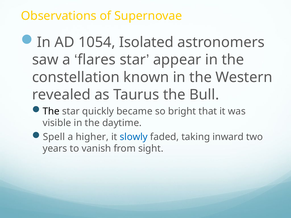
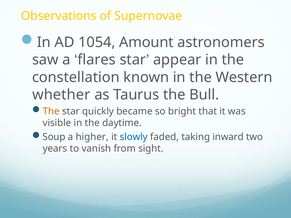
Isolated: Isolated -> Amount (146, 42)
revealed: revealed -> whether (61, 95)
The colour: black -> orange (51, 111)
Spell: Spell -> Soup (54, 137)
